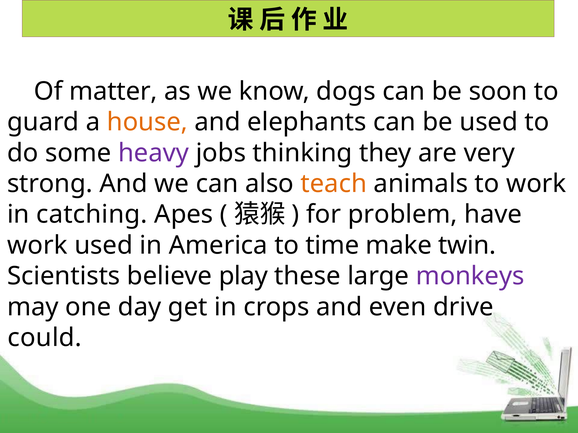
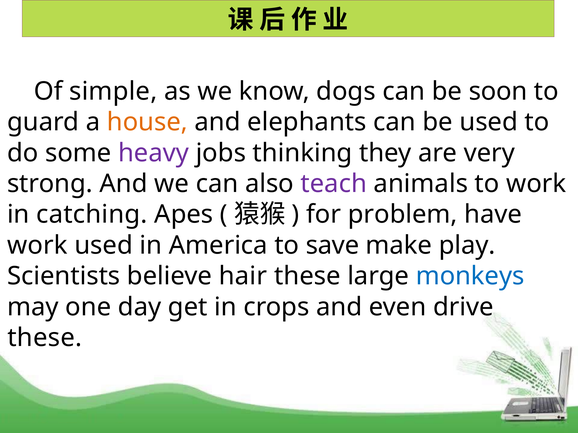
matter: matter -> simple (113, 91)
teach colour: orange -> purple (334, 184)
time: time -> save (332, 246)
twin: twin -> play (467, 246)
play: play -> hair (243, 276)
monkeys colour: purple -> blue (470, 276)
could: could -> these (45, 338)
